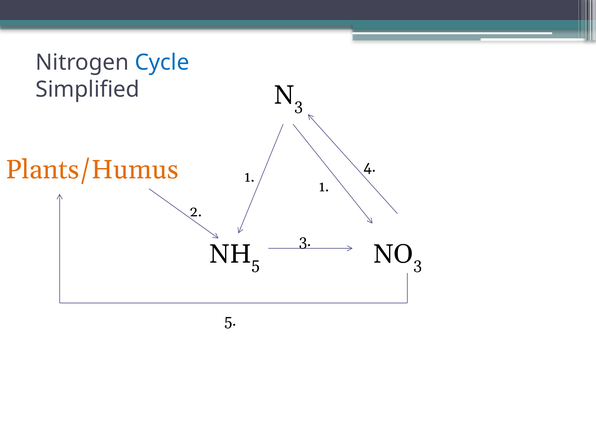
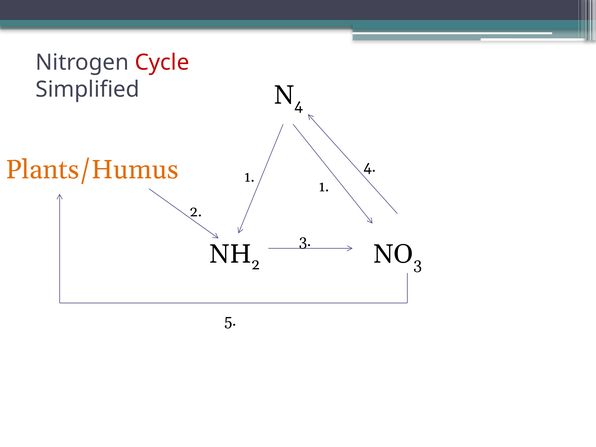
Cycle colour: blue -> red (162, 63)
3: 3 -> 4 (299, 105)
5: 5 -> 2 (256, 264)
